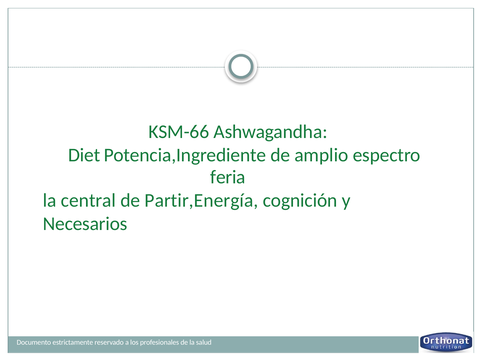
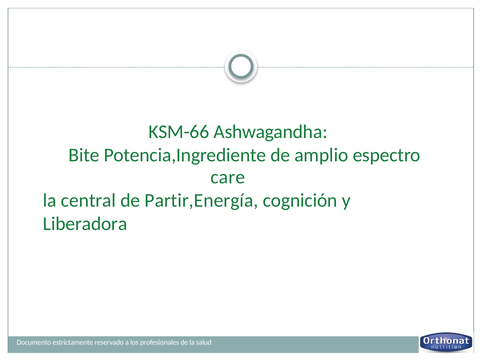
Diet: Diet -> Bite (84, 155)
feria: feria -> care (228, 177)
Necesarios: Necesarios -> Liberadora (85, 224)
